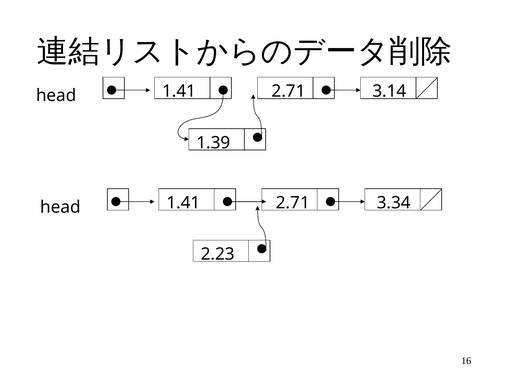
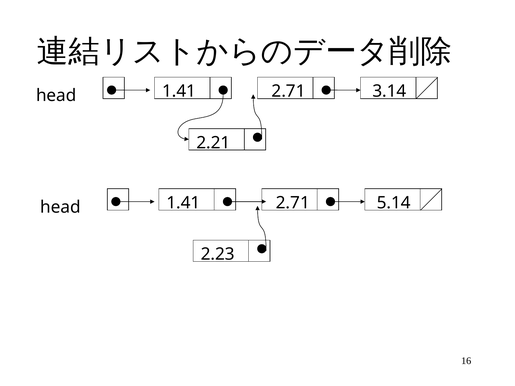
1.39: 1.39 -> 2.21 (213, 143)
3.34: 3.34 -> 5.14 (394, 203)
